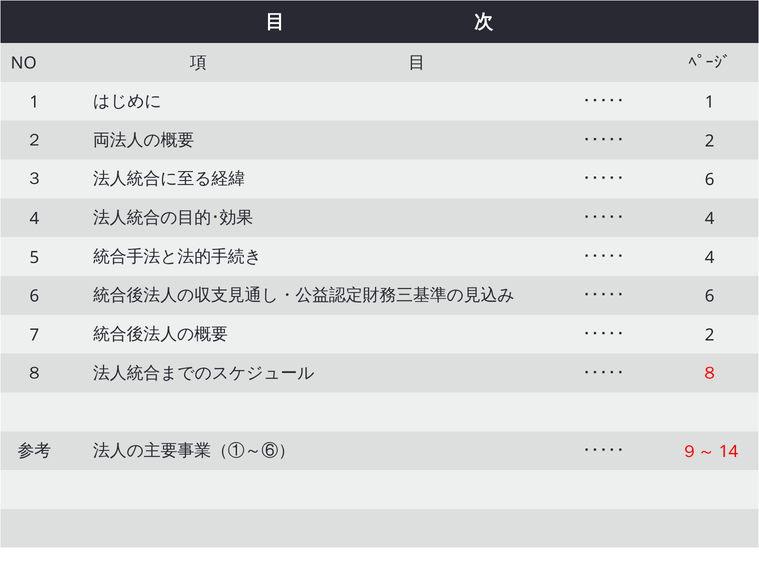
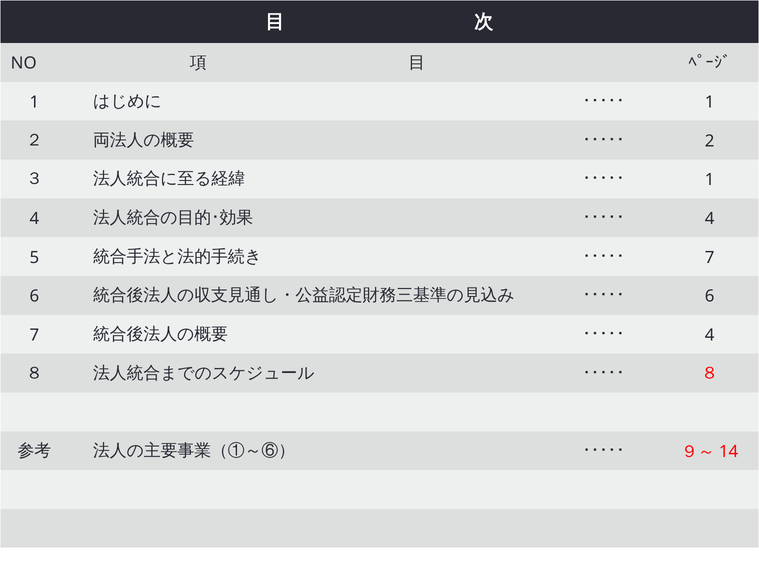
6: 6 -> 1 (710, 180)
4: 4 -> 7 (710, 258)
2: 2 -> 4 (710, 335)
